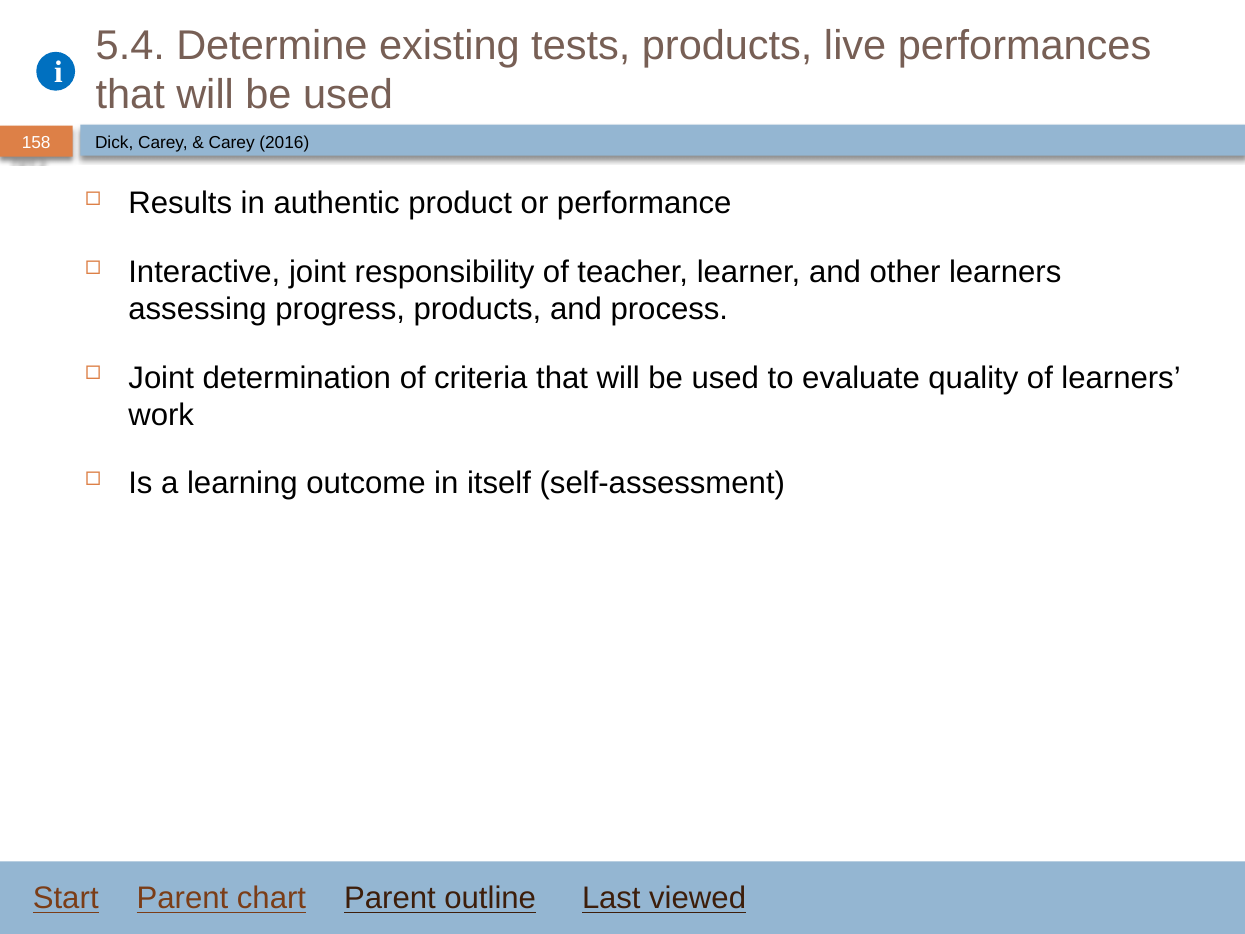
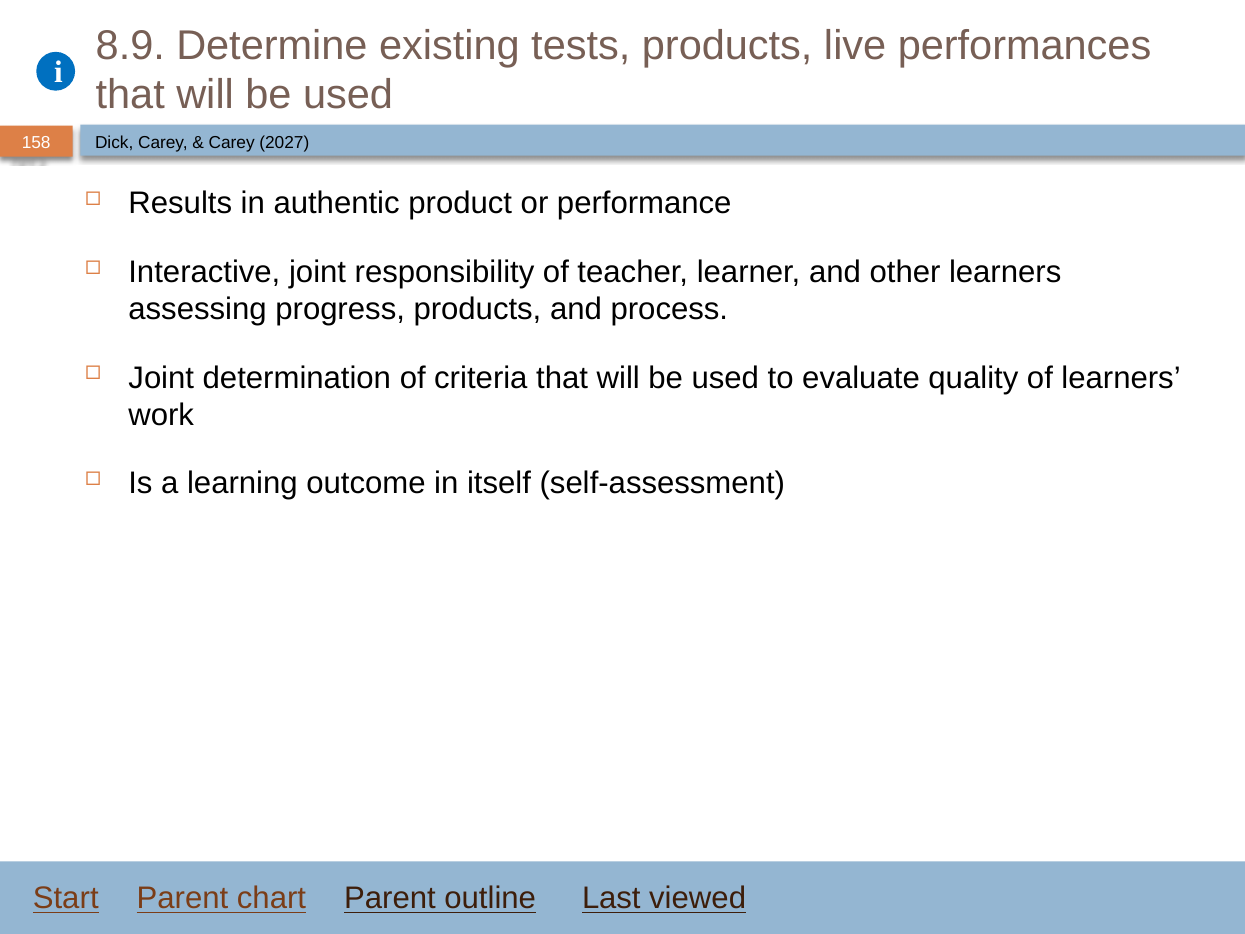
5.4: 5.4 -> 8.9 (130, 45)
2016: 2016 -> 2027 (284, 142)
